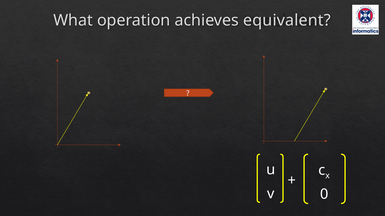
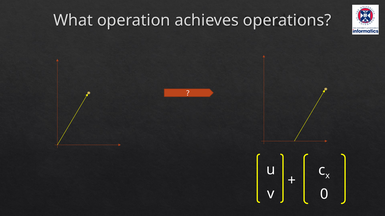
equivalent: equivalent -> operations (287, 20)
